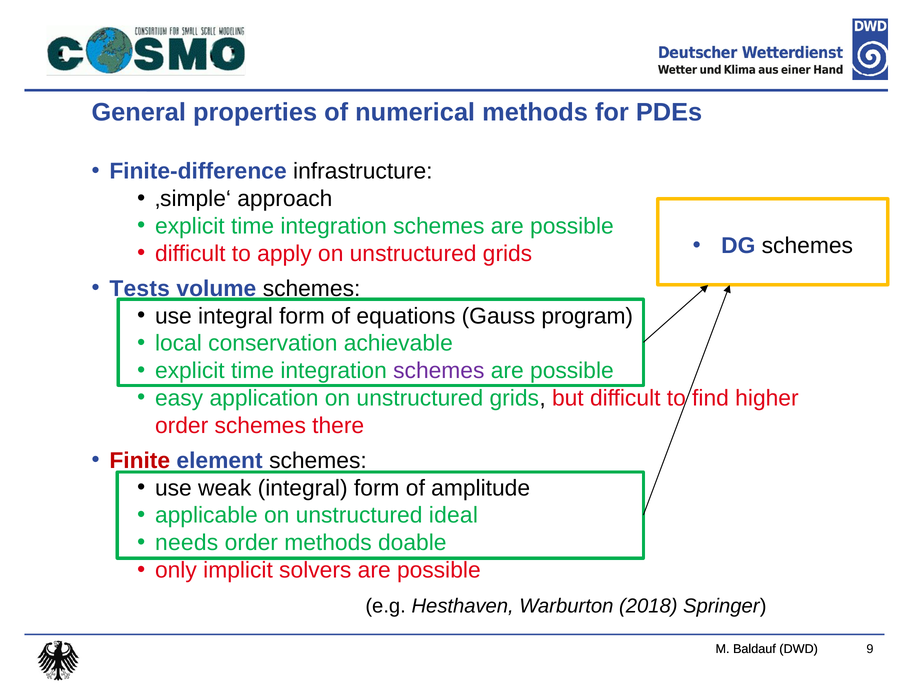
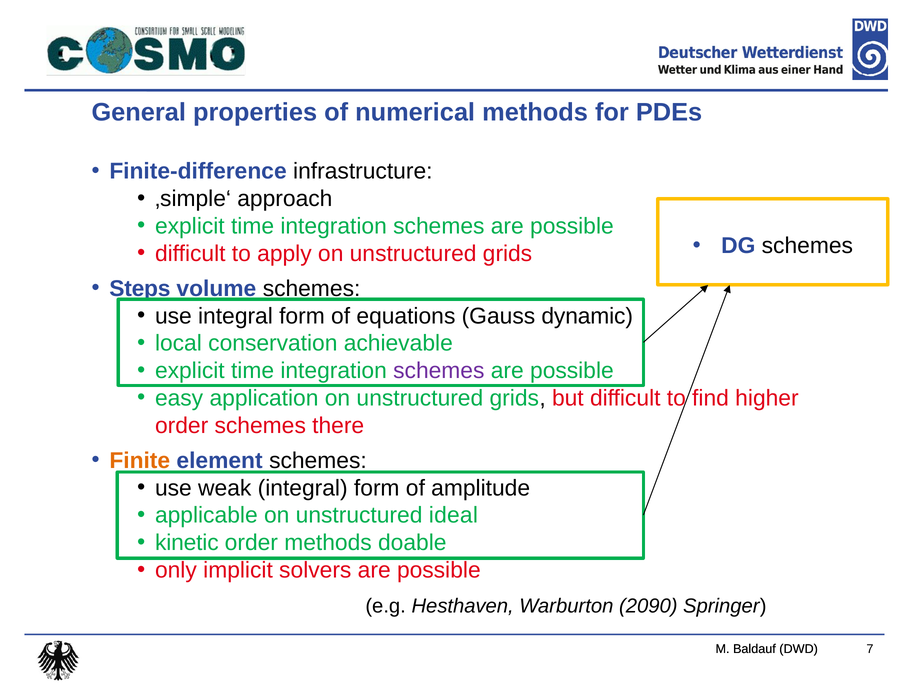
Tests: Tests -> Steps (140, 288)
program: program -> dynamic (587, 316)
Finite colour: red -> orange (140, 460)
needs: needs -> kinetic (187, 543)
2018: 2018 -> 2090 (648, 606)
9: 9 -> 7 (870, 649)
